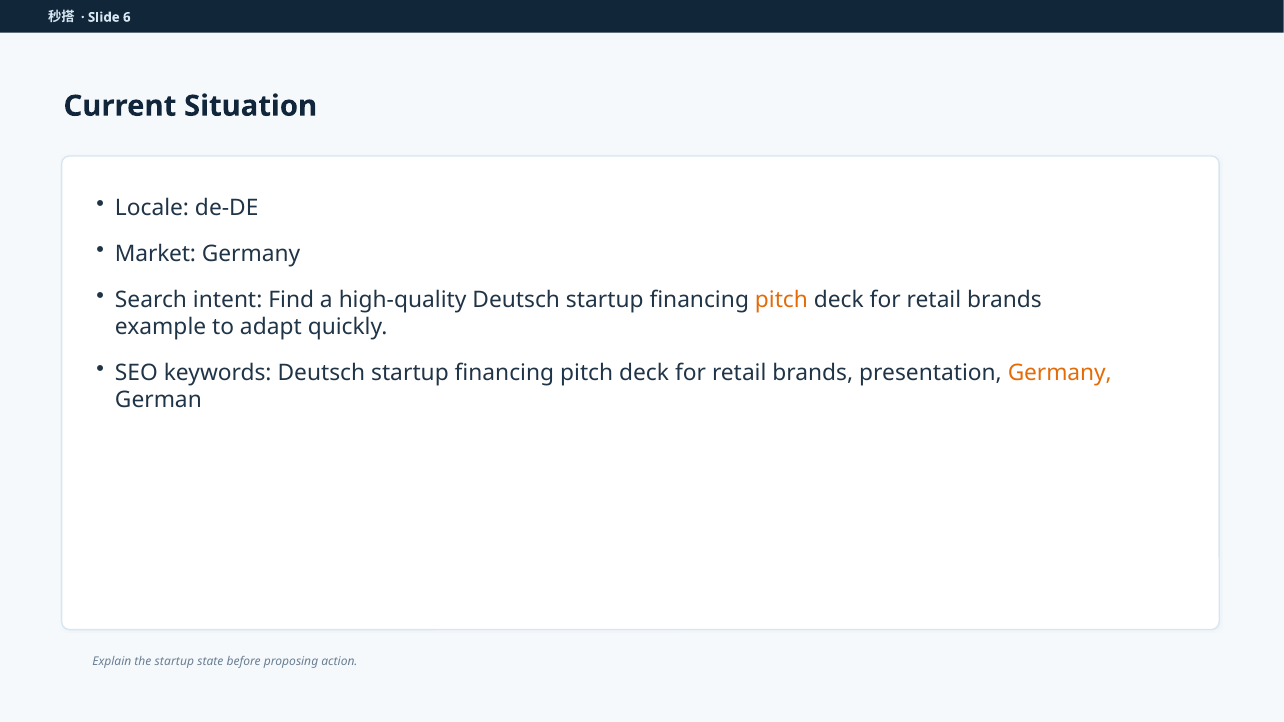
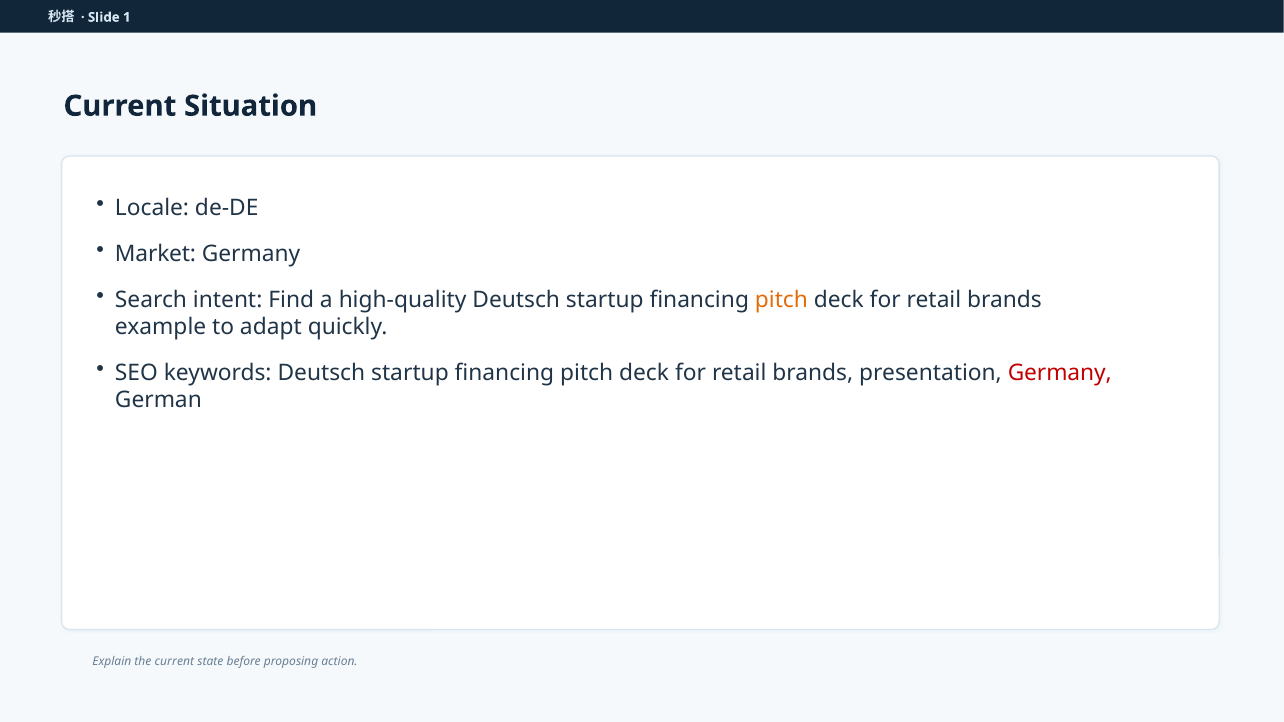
6: 6 -> 1 (127, 17)
Germany colour: orange -> red (1060, 373)
the startup: startup -> current (174, 661)
